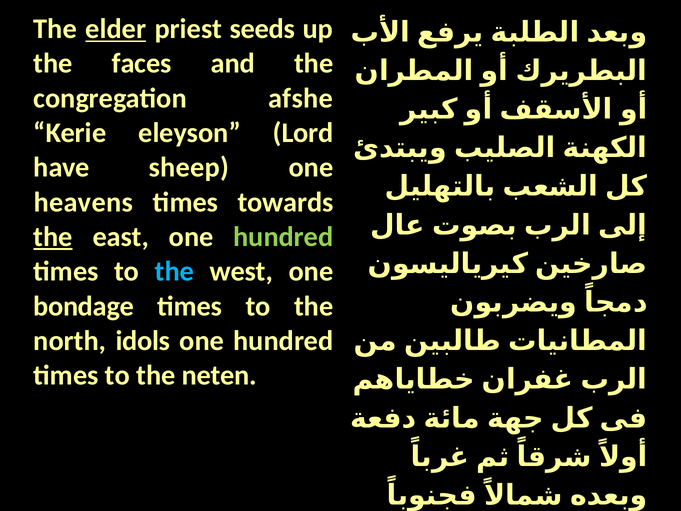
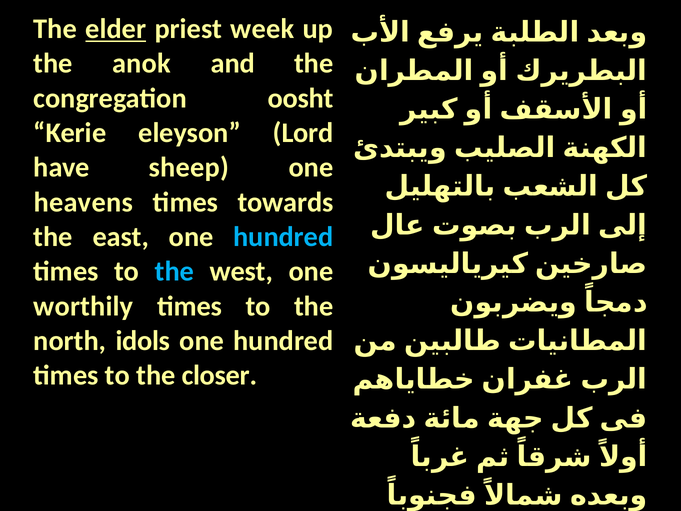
seeds: seeds -> week (262, 29)
faces: faces -> anok (141, 64)
afshe: afshe -> oosht (301, 98)
the underline: present -> none (53, 237)
hundred colour: light green -> light blue (283, 237)
bondage: bondage -> worthily (83, 306)
neten: neten -> closer (219, 375)
